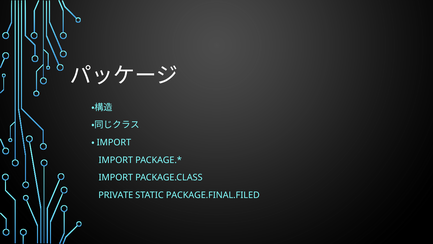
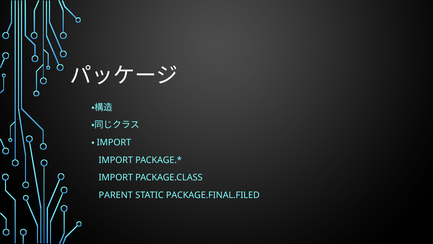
PRIVATE: PRIVATE -> PARENT (116, 195)
